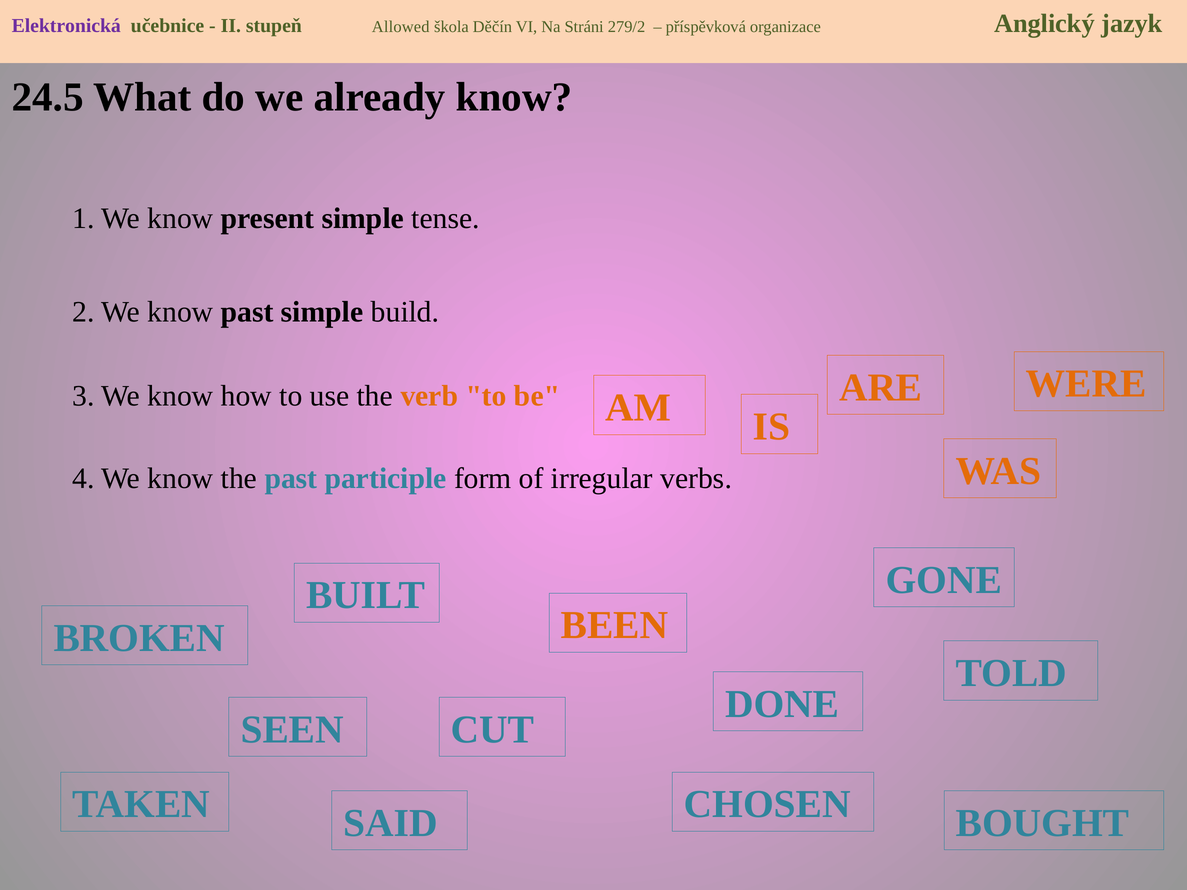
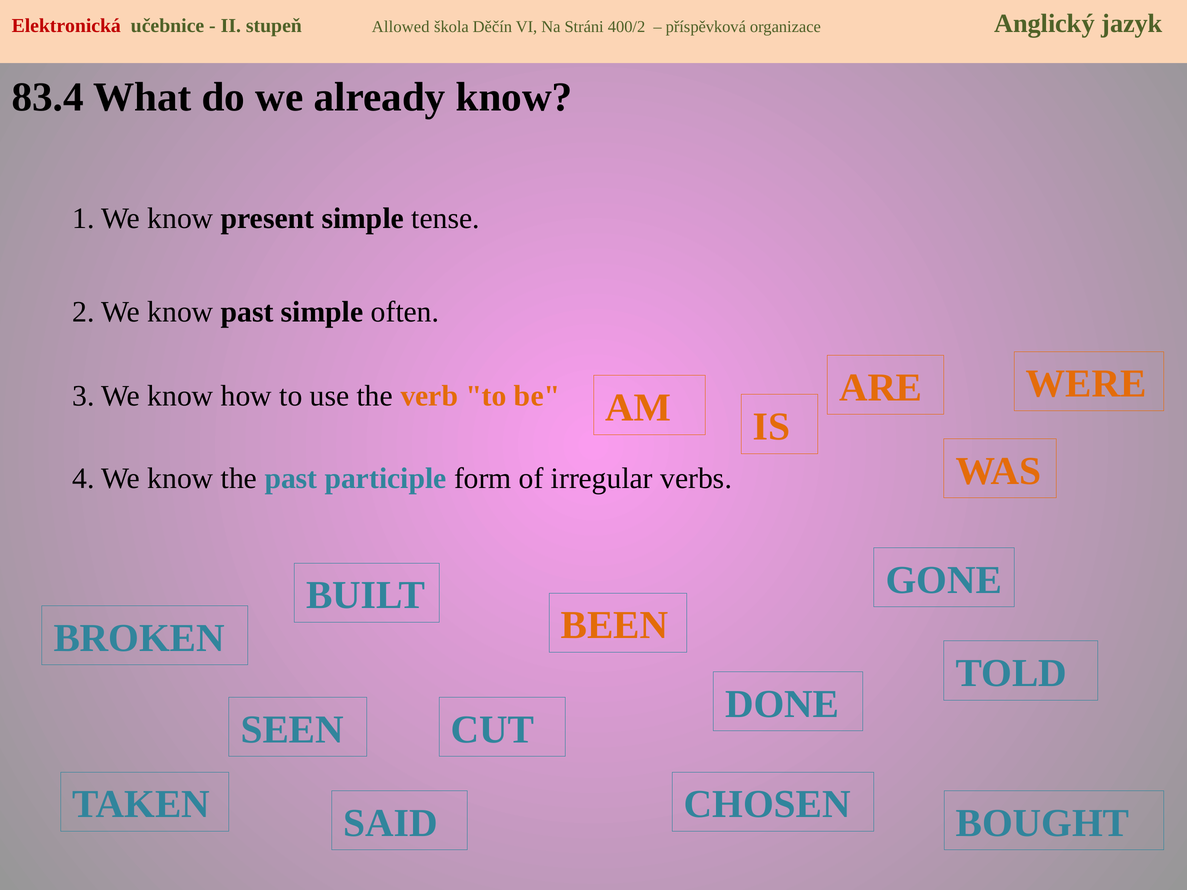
Elektronická colour: purple -> red (66, 26)
279/2: 279/2 -> 400/2 (627, 27)
24.5: 24.5 -> 83.4 (48, 97)
build: build -> often (405, 312)
